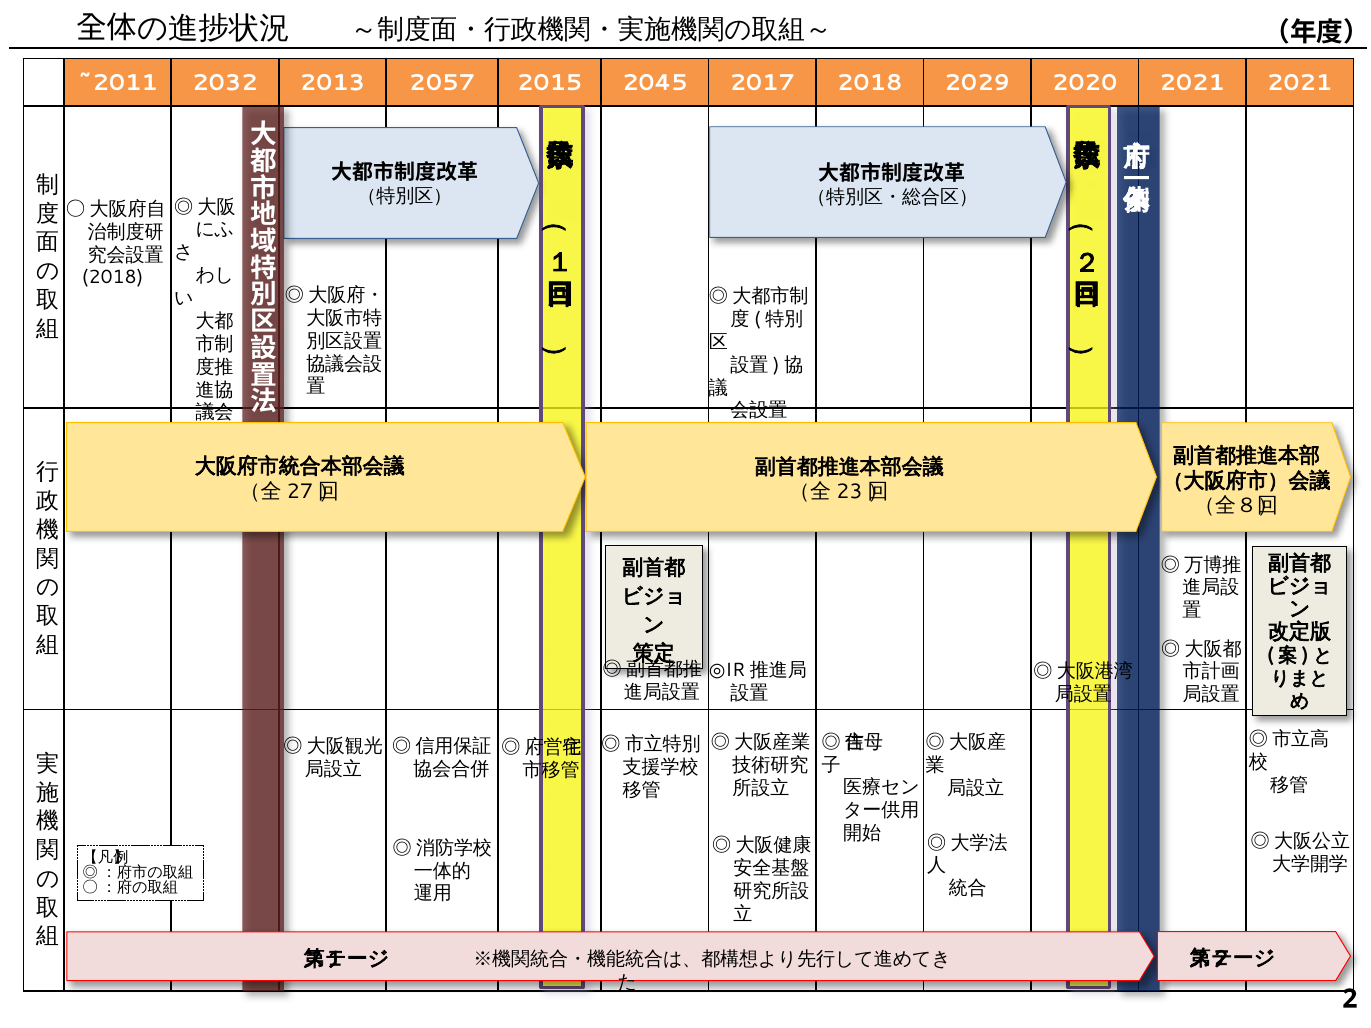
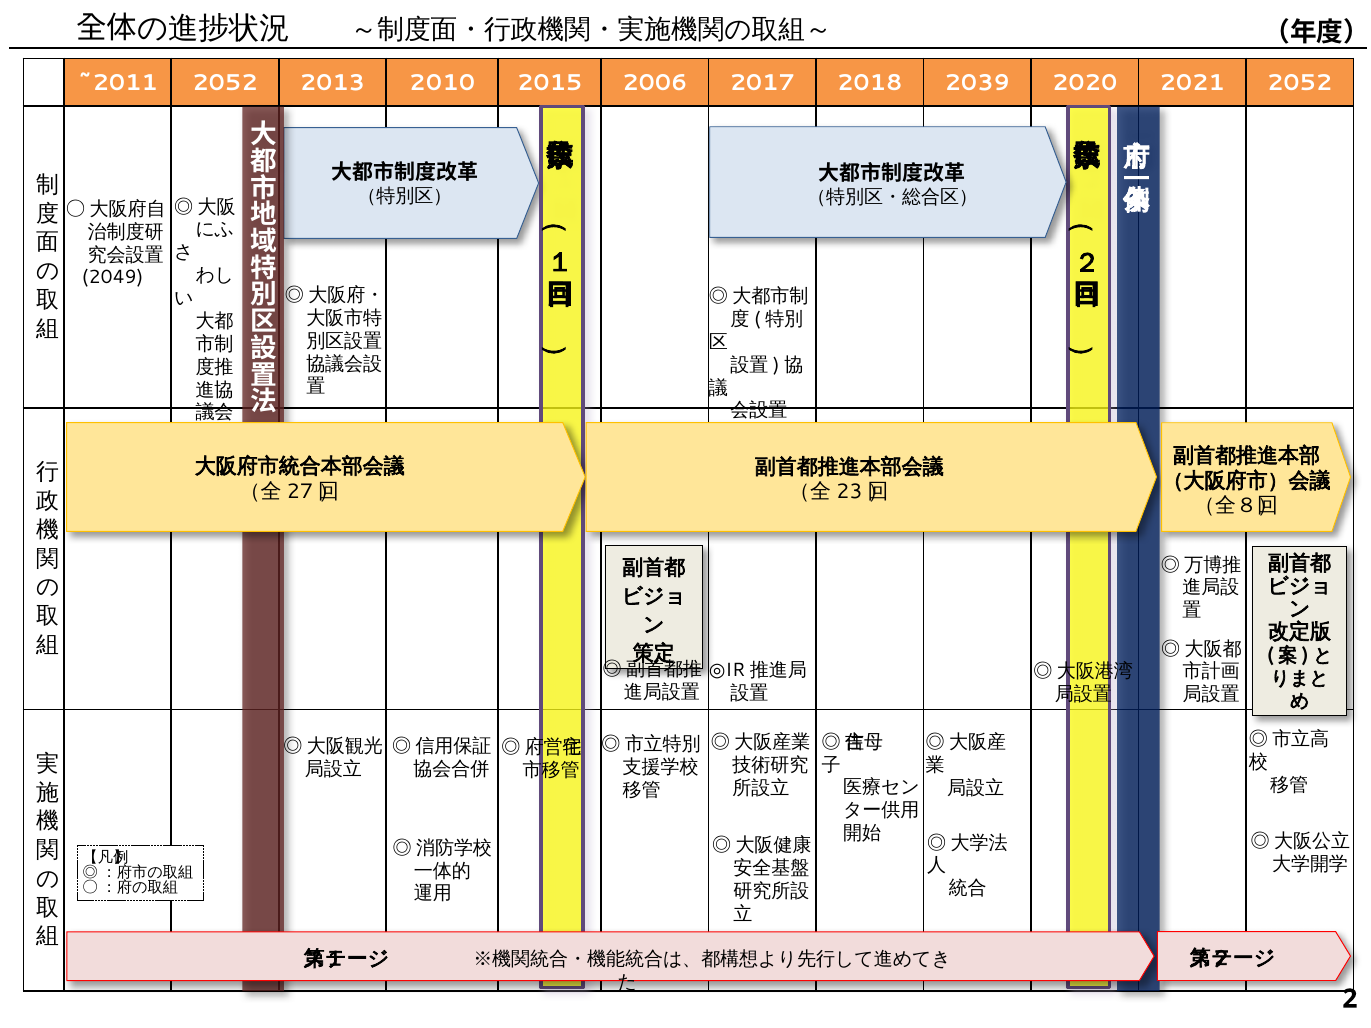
~2011 2032: 2032 -> 2052 (225, 83)
2057: 2057 -> 2010 (442, 83)
2045: 2045 -> 2006 (655, 83)
2029: 2029 -> 2039 (977, 83)
2021 2021: 2021 -> 2052 (1300, 83)
2018: 2018 -> 2049 (113, 278)
